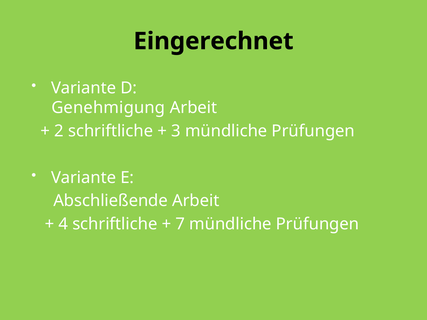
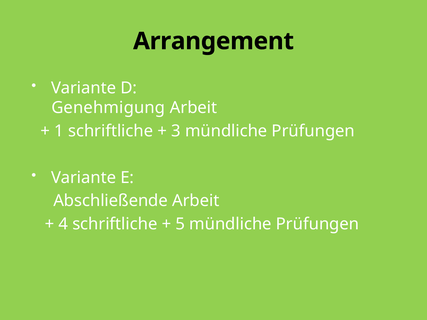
Eingerechnet: Eingerechnet -> Arrangement (214, 41)
2: 2 -> 1 (59, 131)
7: 7 -> 5 (180, 224)
